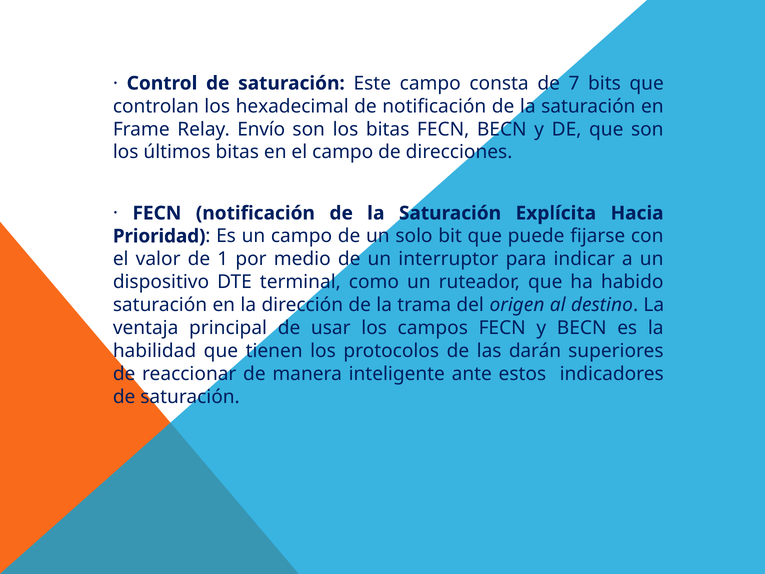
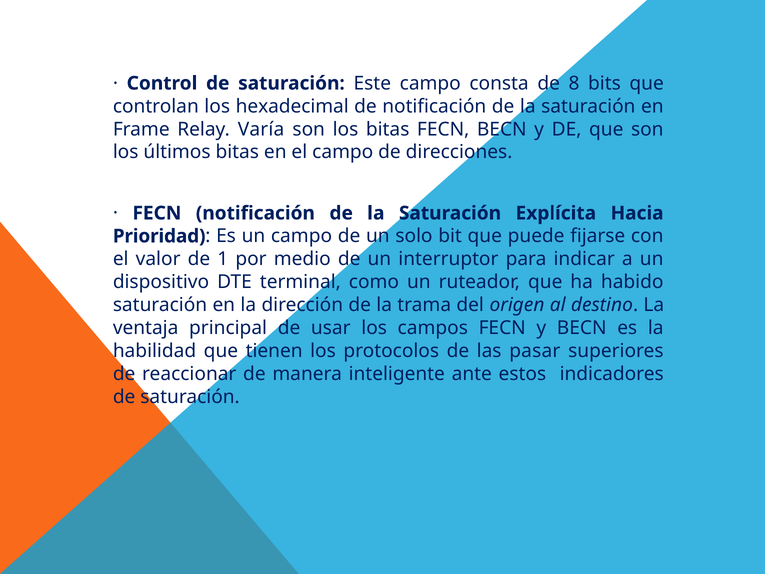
7: 7 -> 8 (574, 83)
Envío: Envío -> Varía (261, 129)
darán: darán -> pasar (535, 351)
